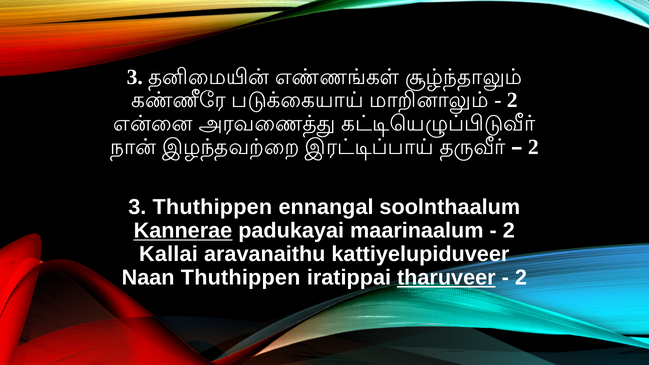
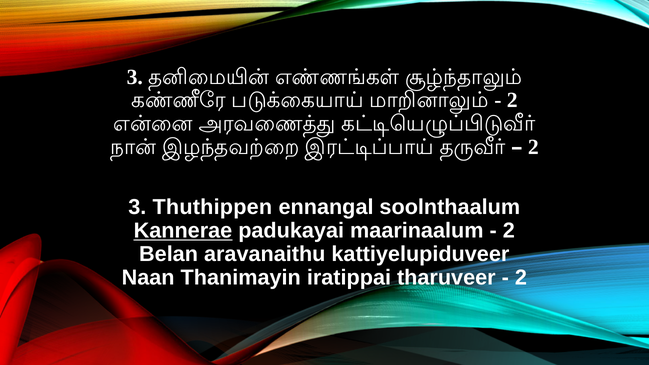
Kallai: Kallai -> Belan (169, 254)
Naan Thuthippen: Thuthippen -> Thanimayin (241, 277)
tharuveer underline: present -> none (446, 277)
